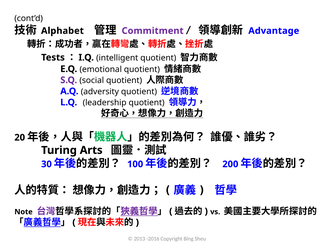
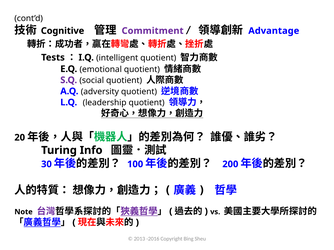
Alphabet: Alphabet -> Cognitive (63, 31)
Arts: Arts -> Info (91, 151)
